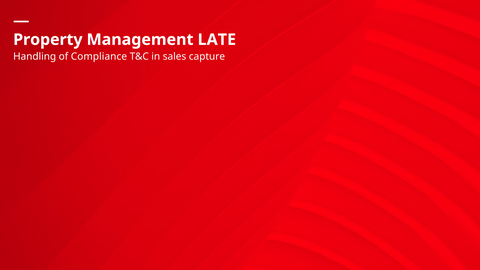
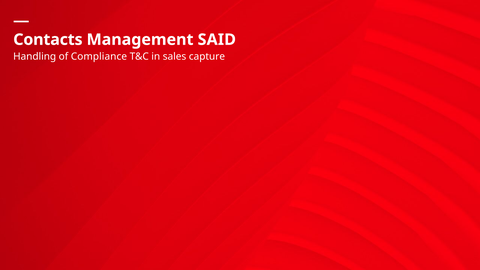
Property: Property -> Contacts (48, 40)
LATE: LATE -> SAID (217, 40)
